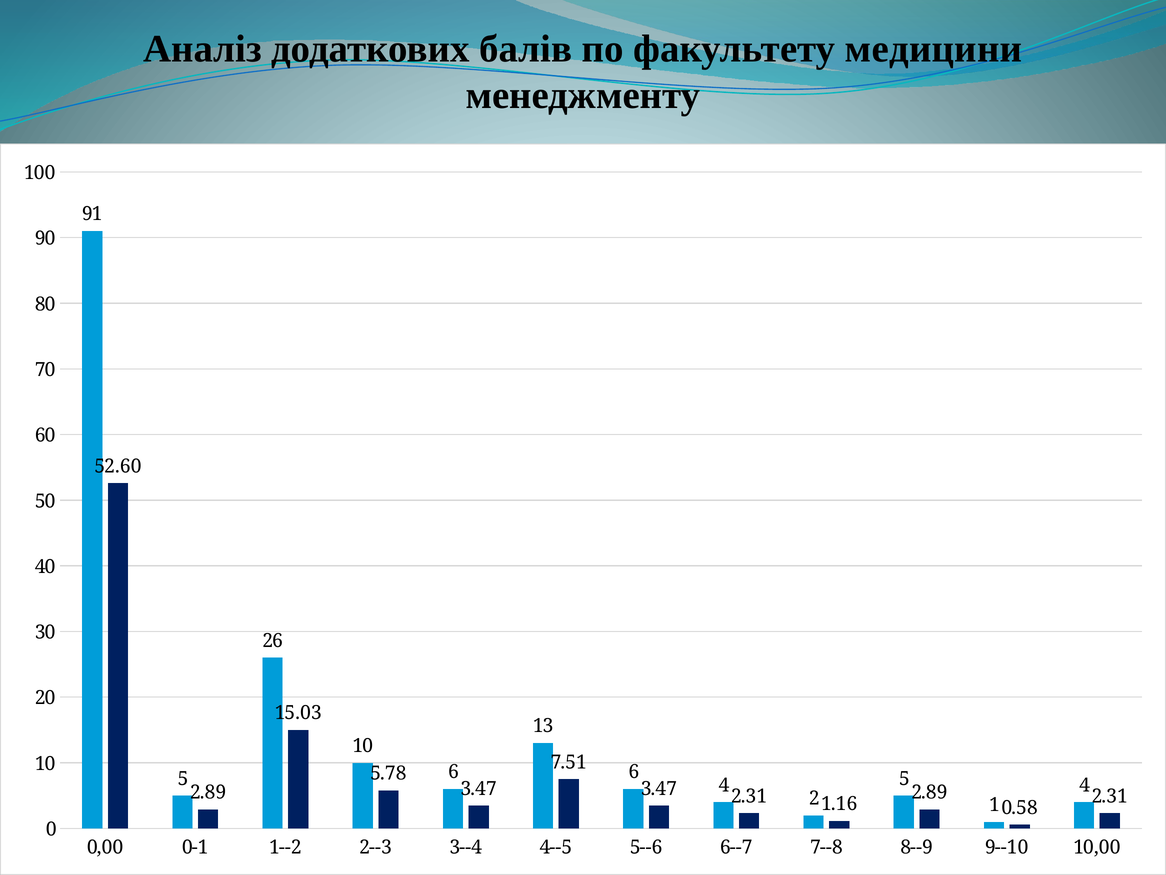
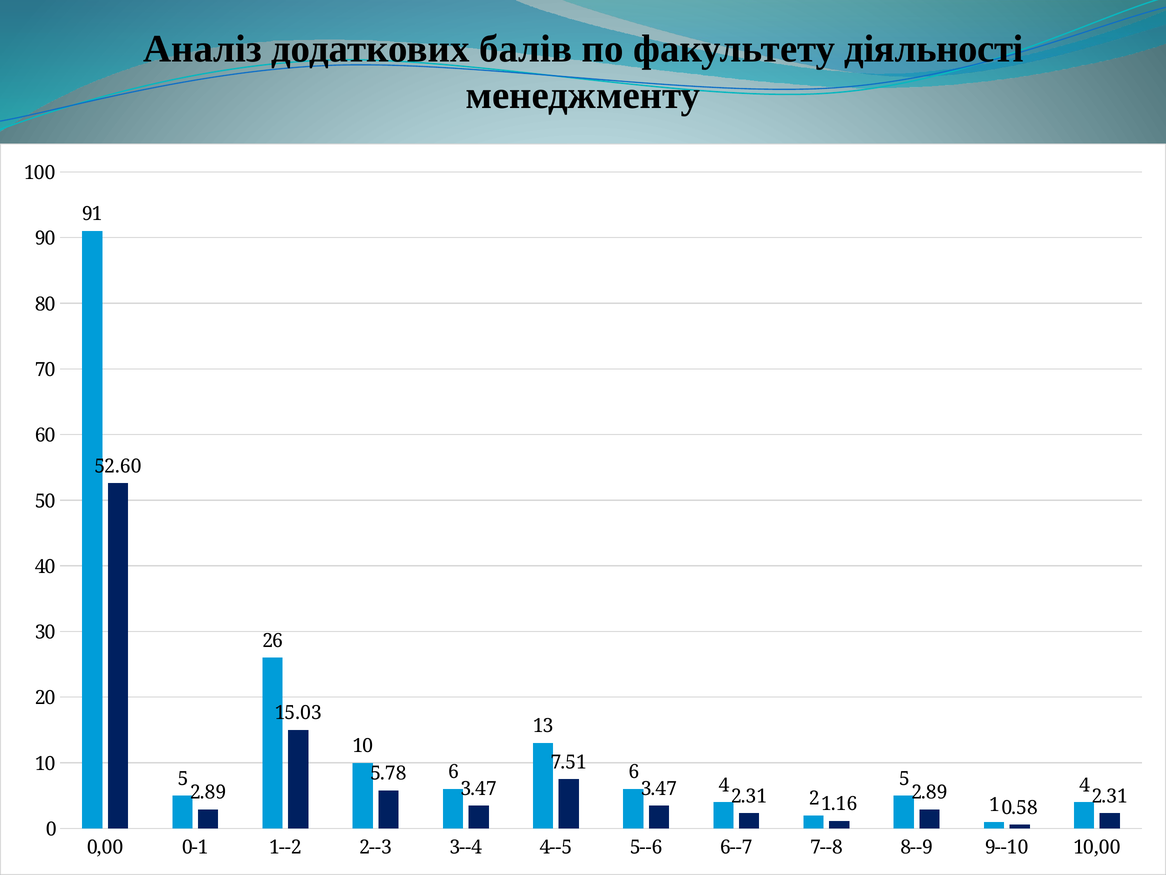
медицини: медицини -> діяльності (934, 49)
